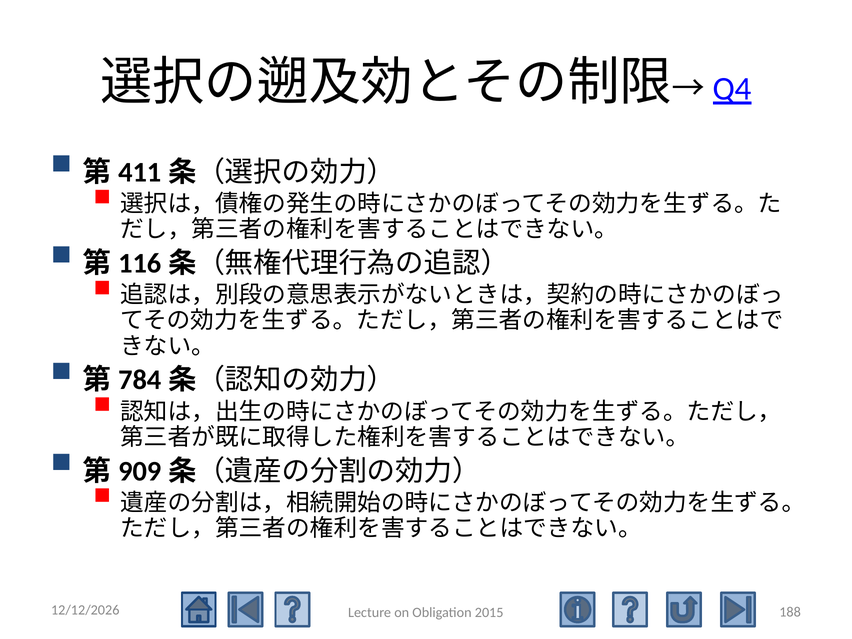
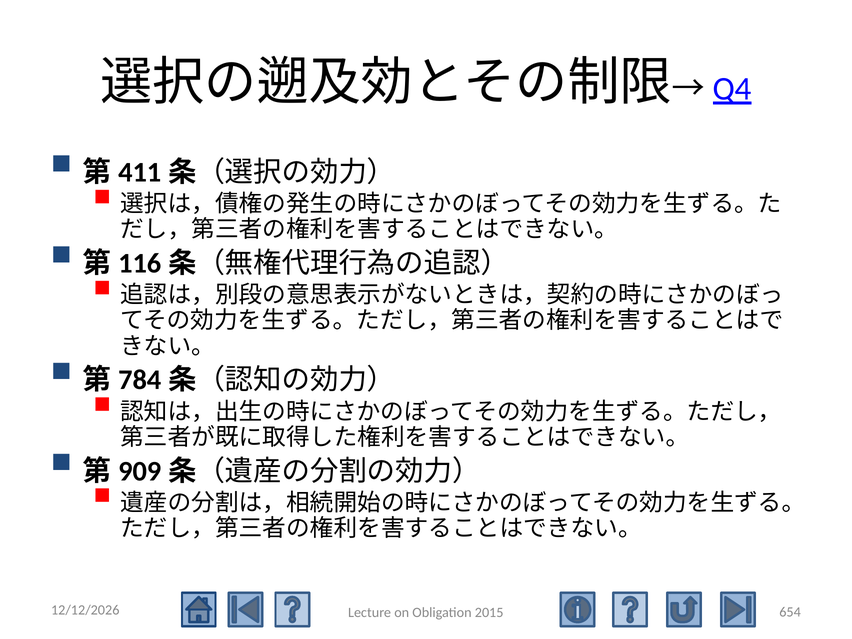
188: 188 -> 654 (790, 612)
